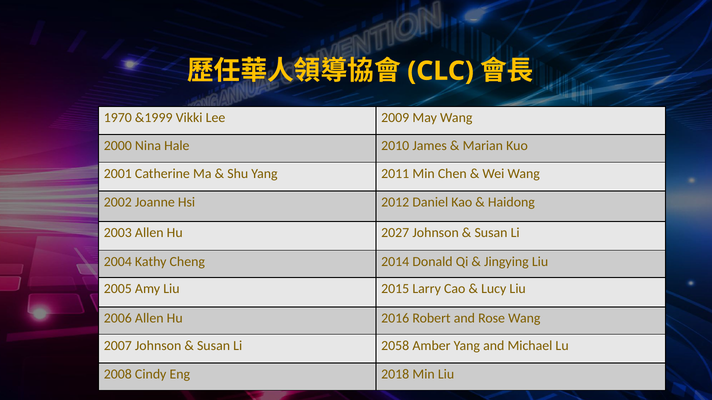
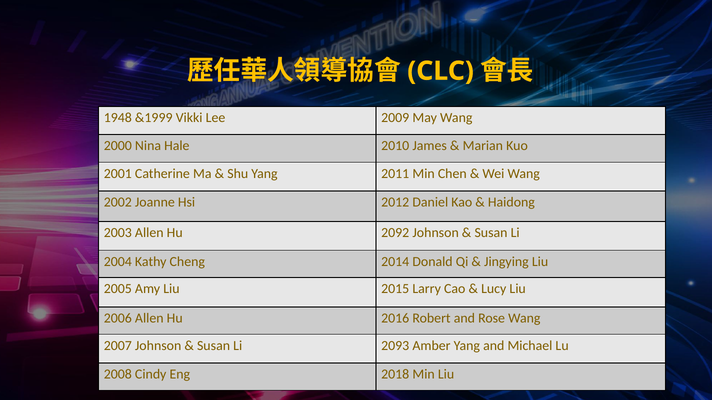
1970: 1970 -> 1948 (118, 118)
2027: 2027 -> 2092 (395, 233)
2058: 2058 -> 2093 (395, 346)
